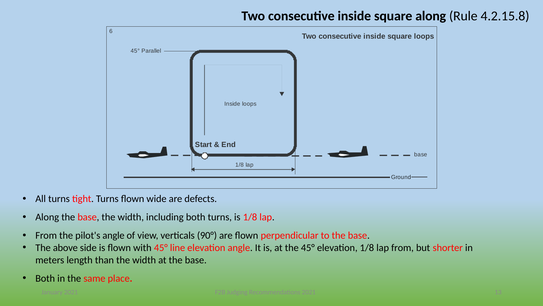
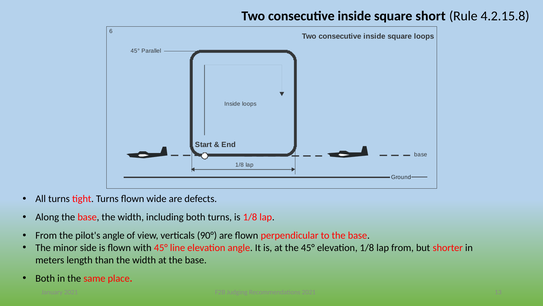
square along: along -> short (431, 16)
above: above -> minor (65, 247)
